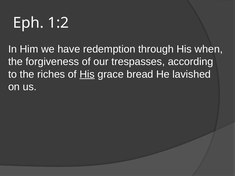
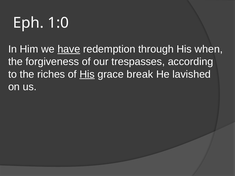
1:2: 1:2 -> 1:0 (58, 23)
have underline: none -> present (69, 49)
bread: bread -> break (140, 74)
